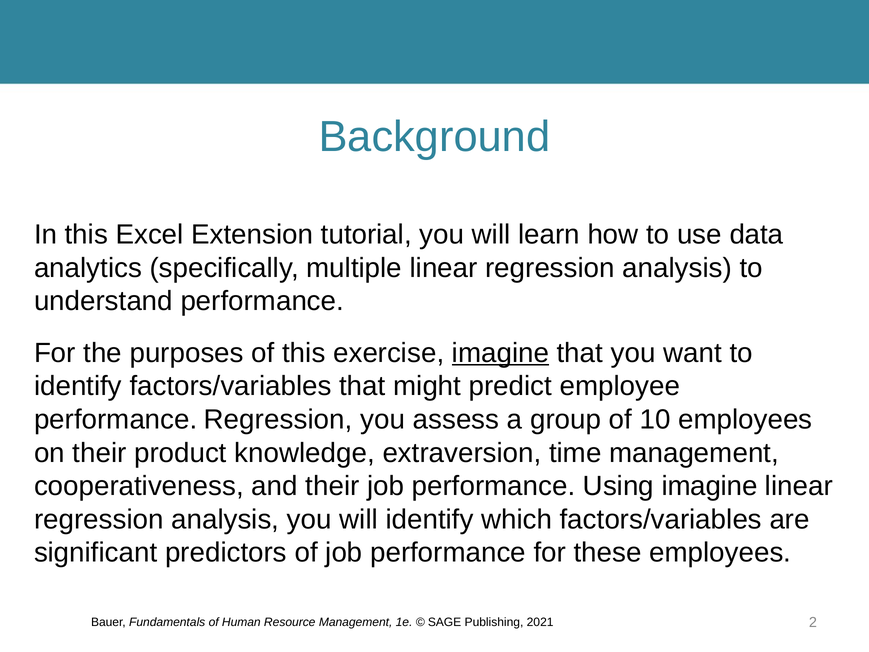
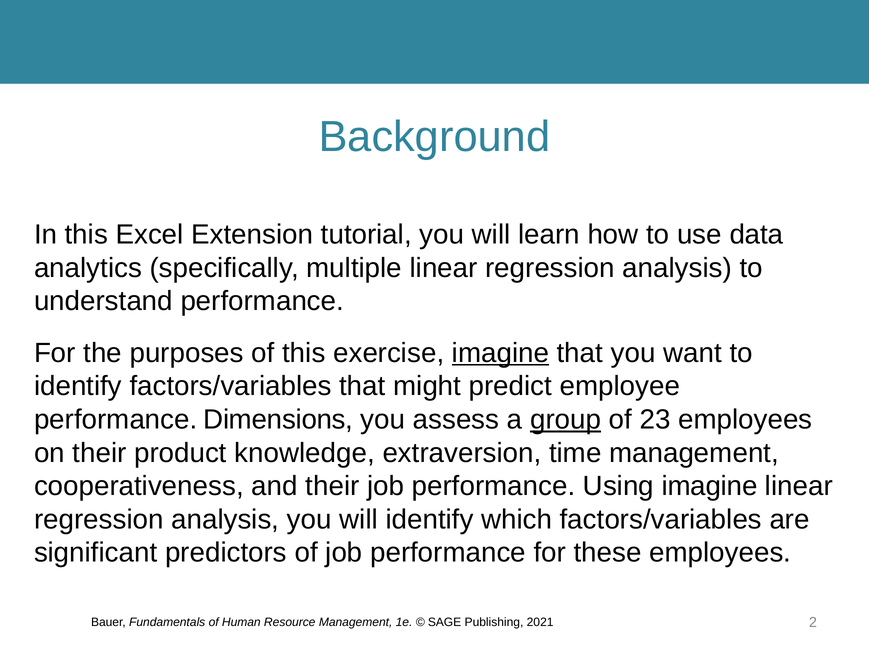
performance Regression: Regression -> Dimensions (278, 419)
group underline: none -> present (566, 419)
10: 10 -> 23 (655, 419)
